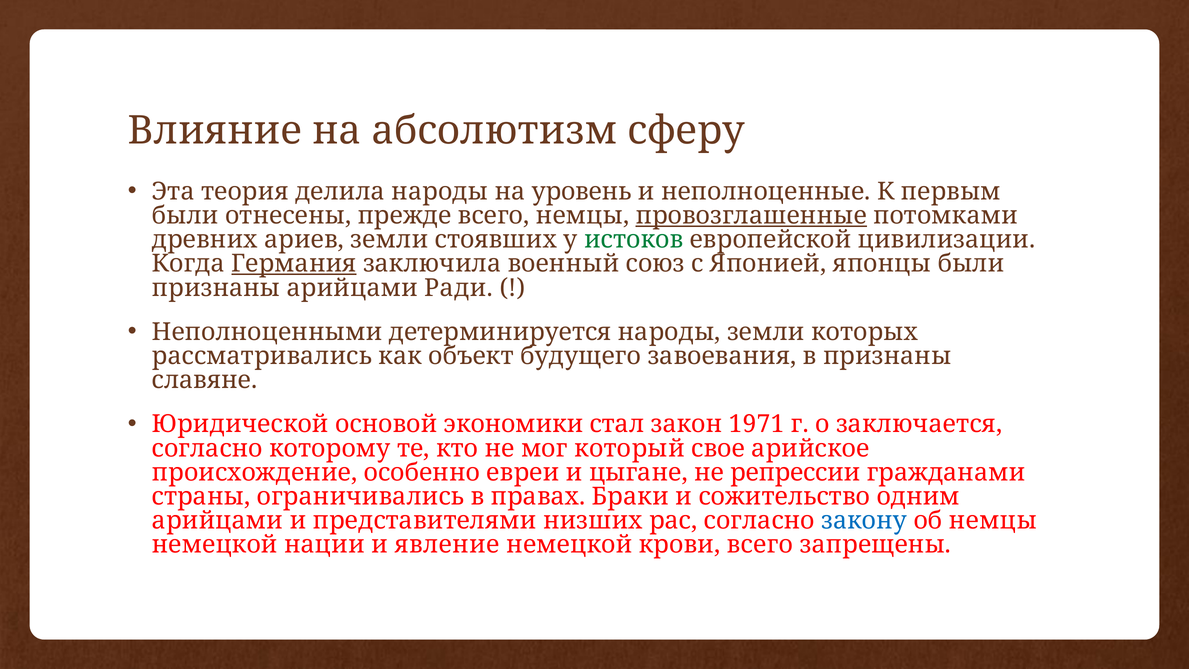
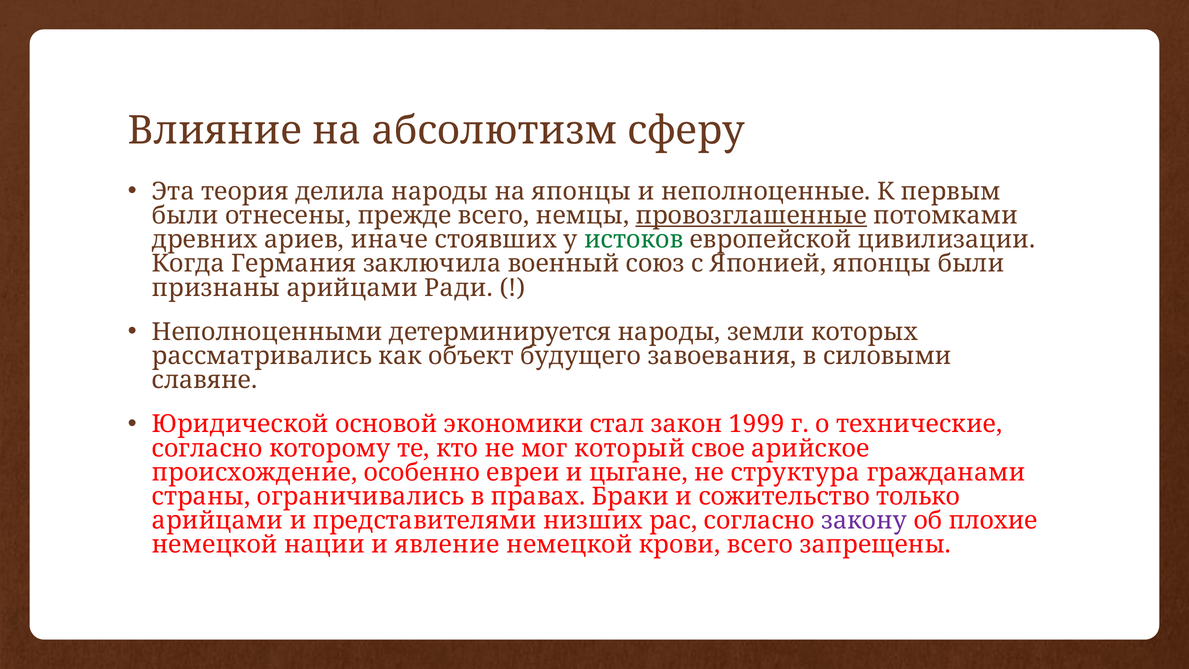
на уровень: уровень -> японцы (581, 191)
ариев земли: земли -> иначе (389, 240)
Германия underline: present -> none (294, 264)
в признаны: признаны -> силовыми (887, 356)
1971: 1971 -> 1999 (757, 424)
заключается: заключается -> технические (919, 424)
репрессии: репрессии -> структура (795, 472)
одним: одним -> только (918, 497)
закону colour: blue -> purple (864, 521)
об немцы: немцы -> плохие (993, 521)
